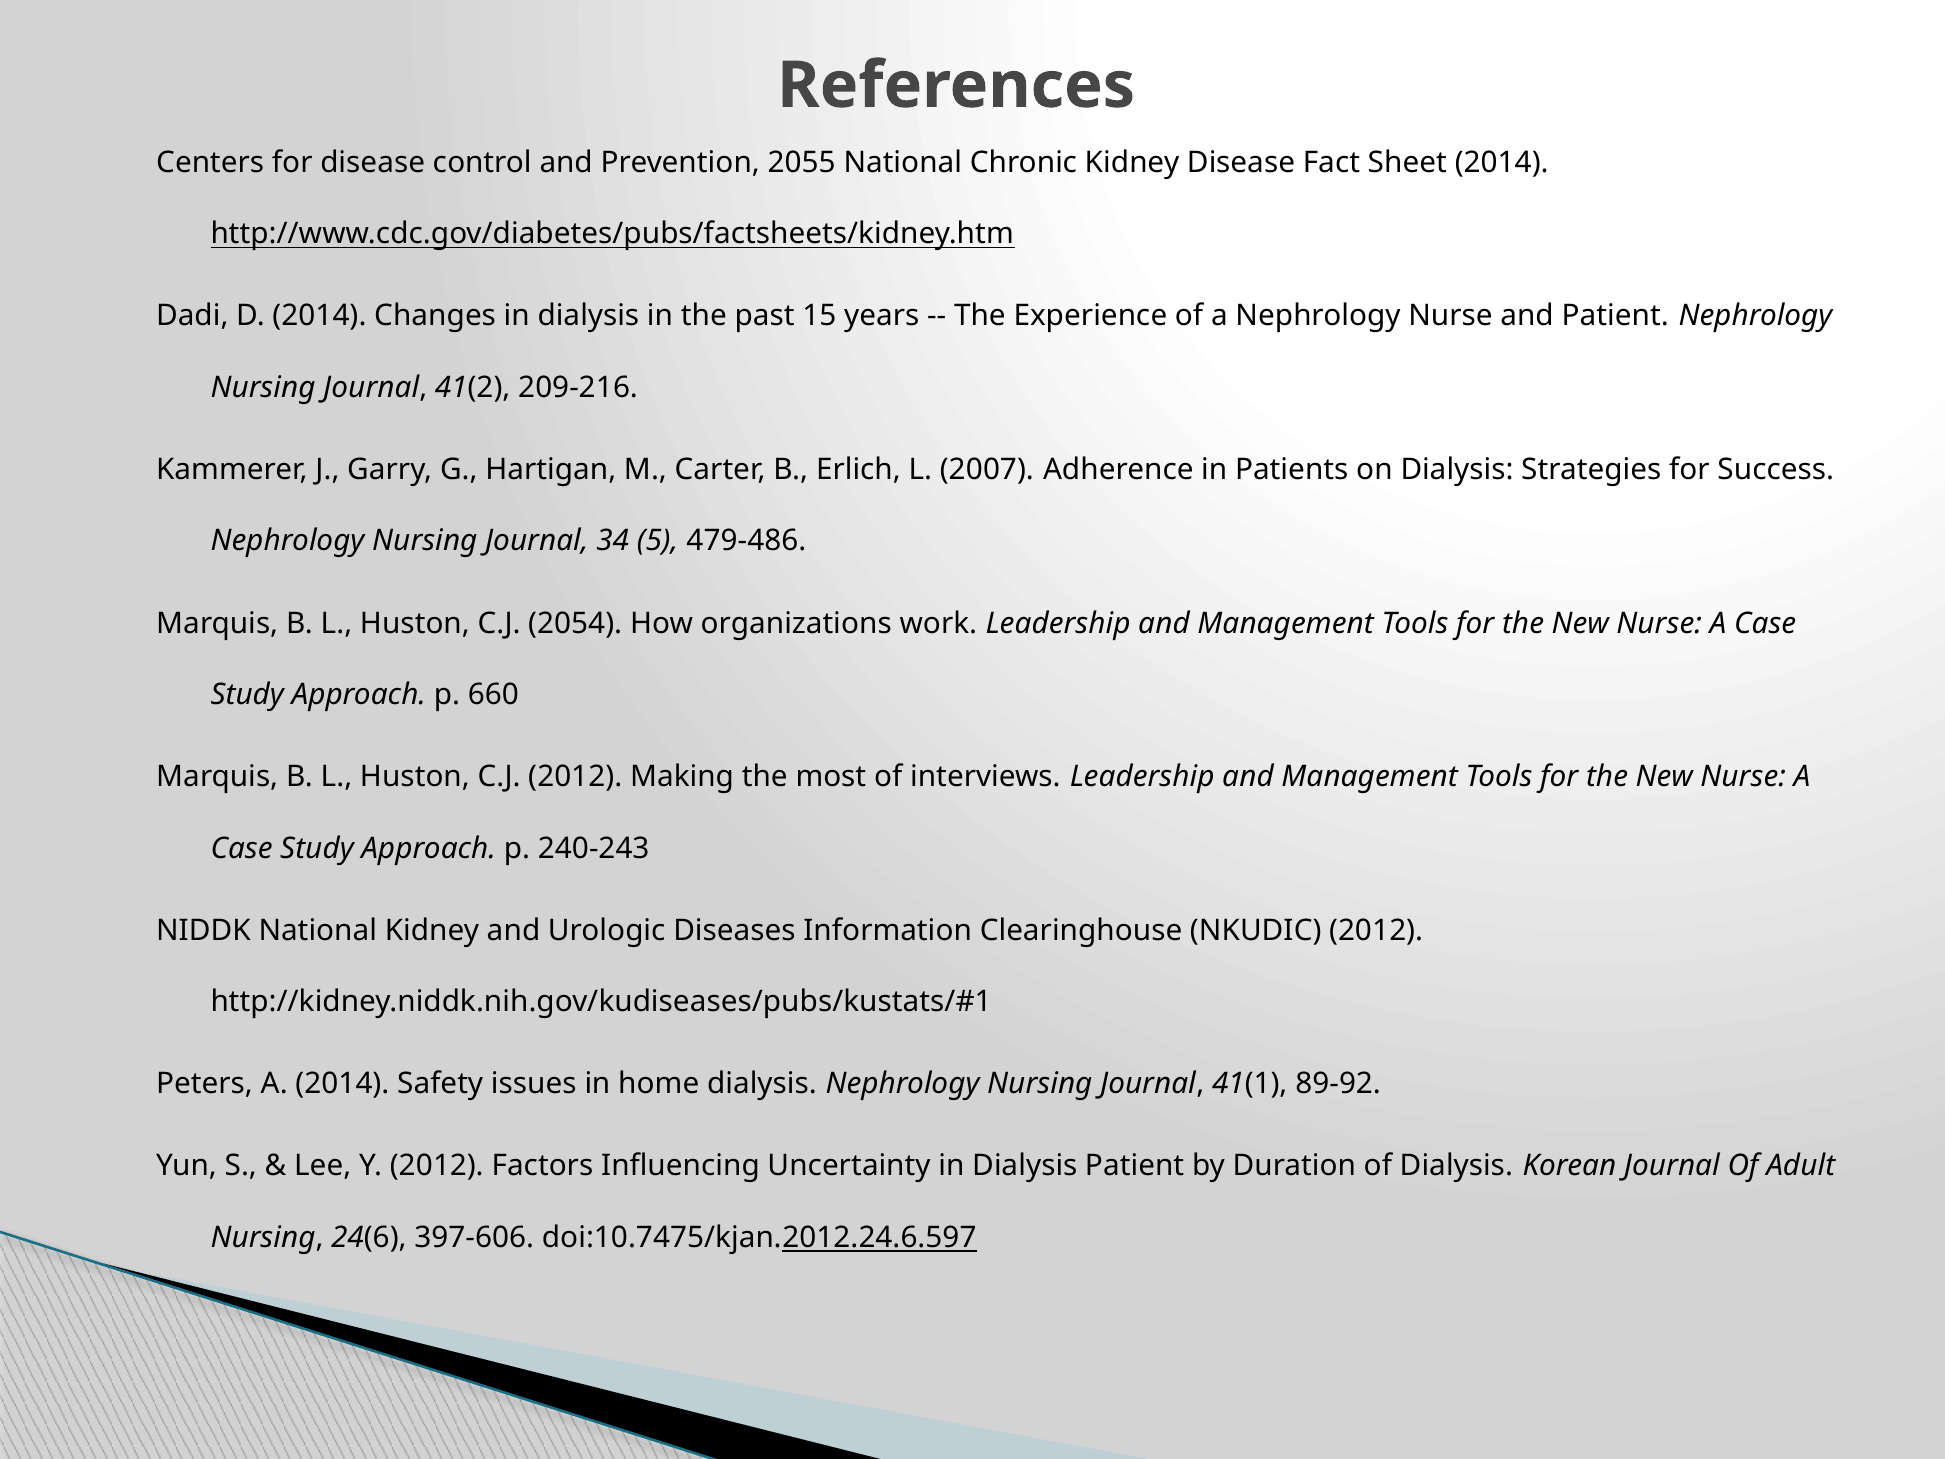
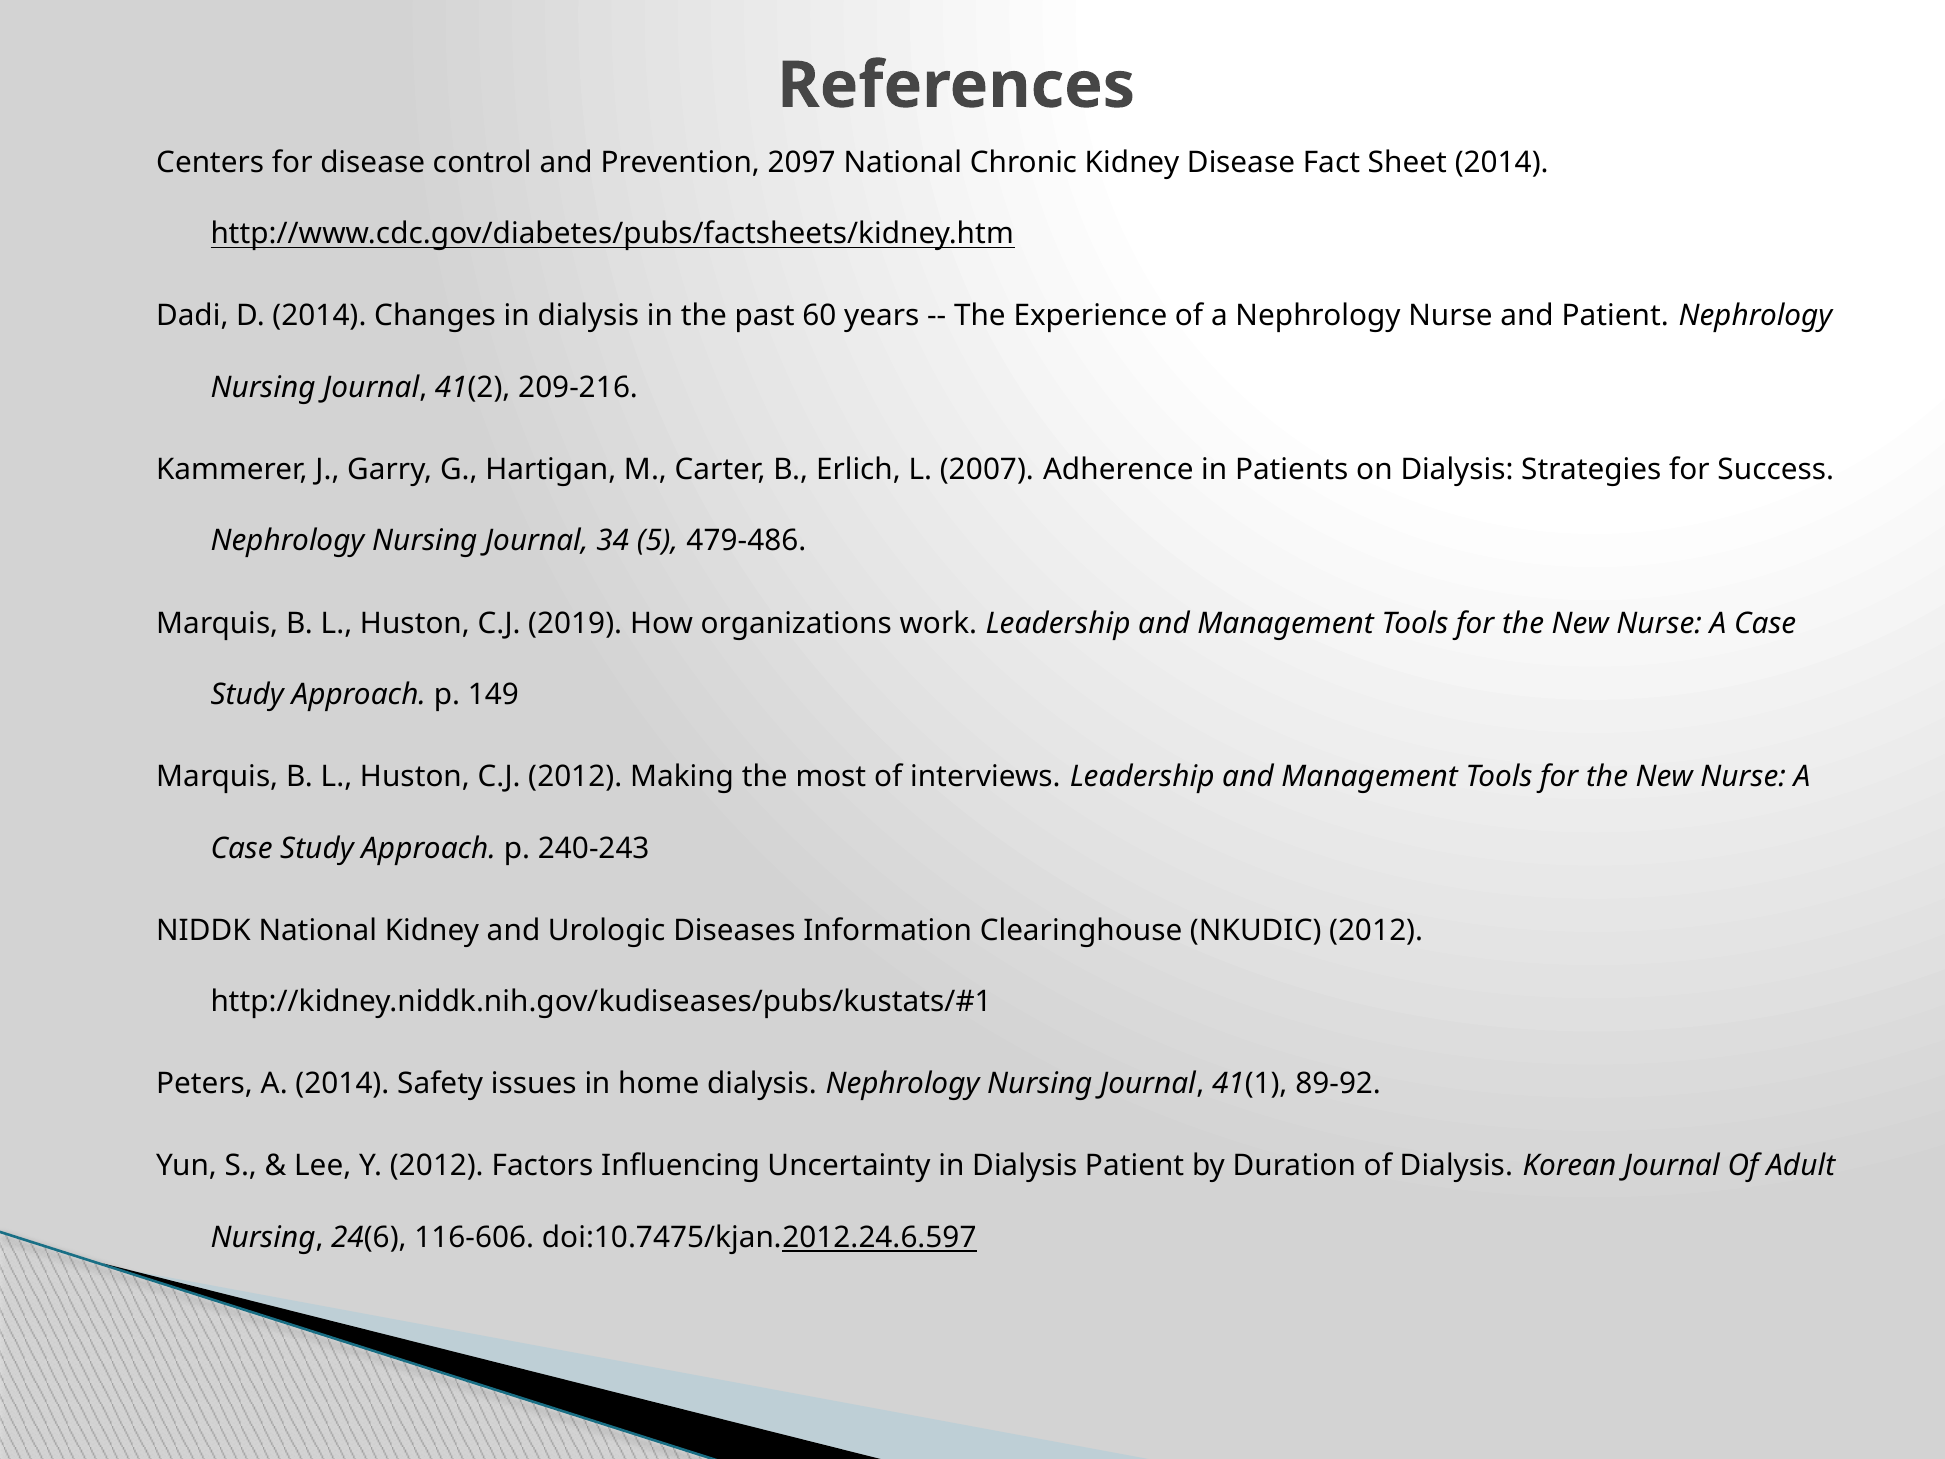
2055: 2055 -> 2097 (802, 163)
15: 15 -> 60 (819, 316)
2054: 2054 -> 2019 (575, 623)
660: 660 -> 149 (493, 695)
397-606: 397-606 -> 116-606 (474, 1237)
